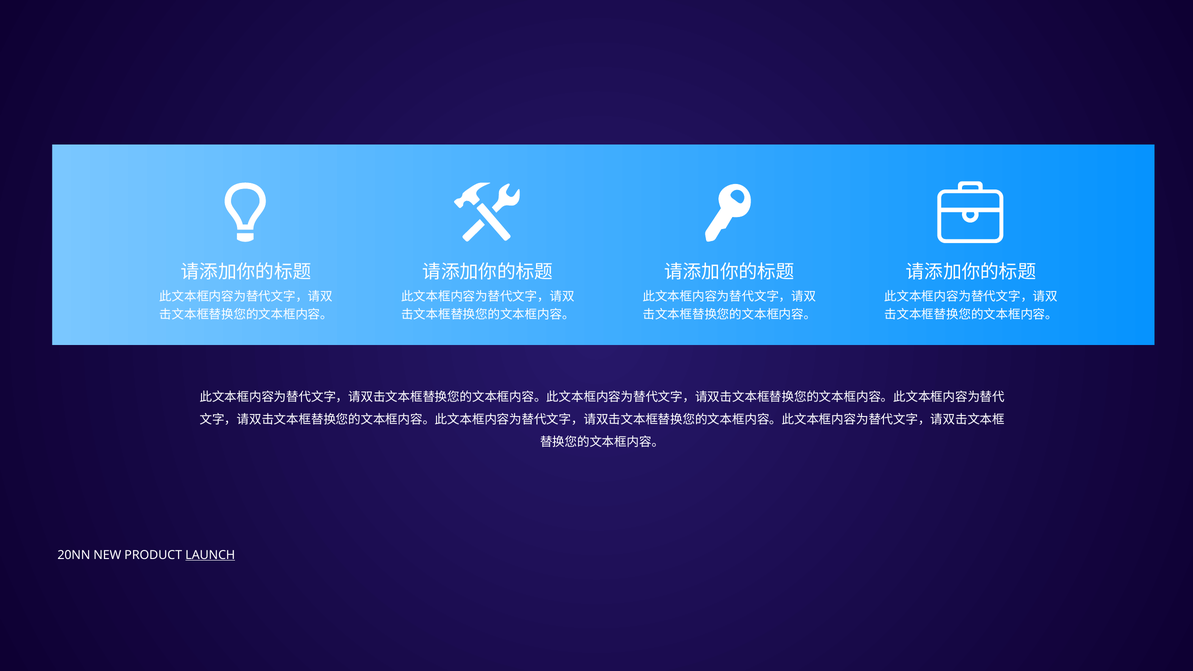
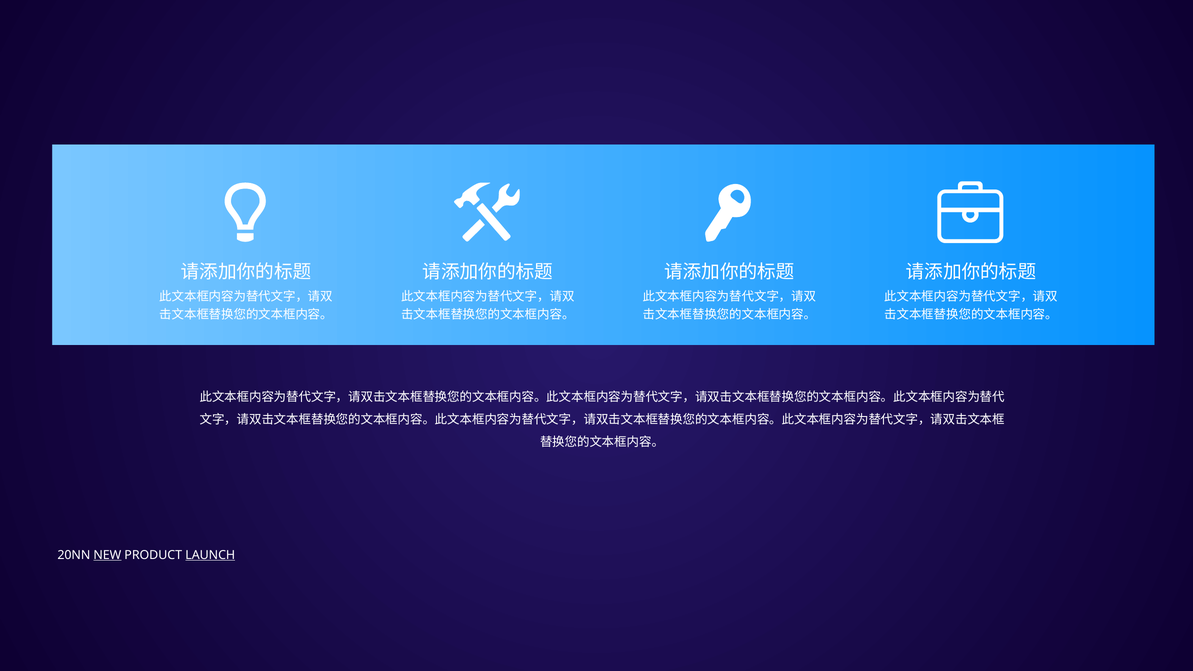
NEW underline: none -> present (107, 555)
